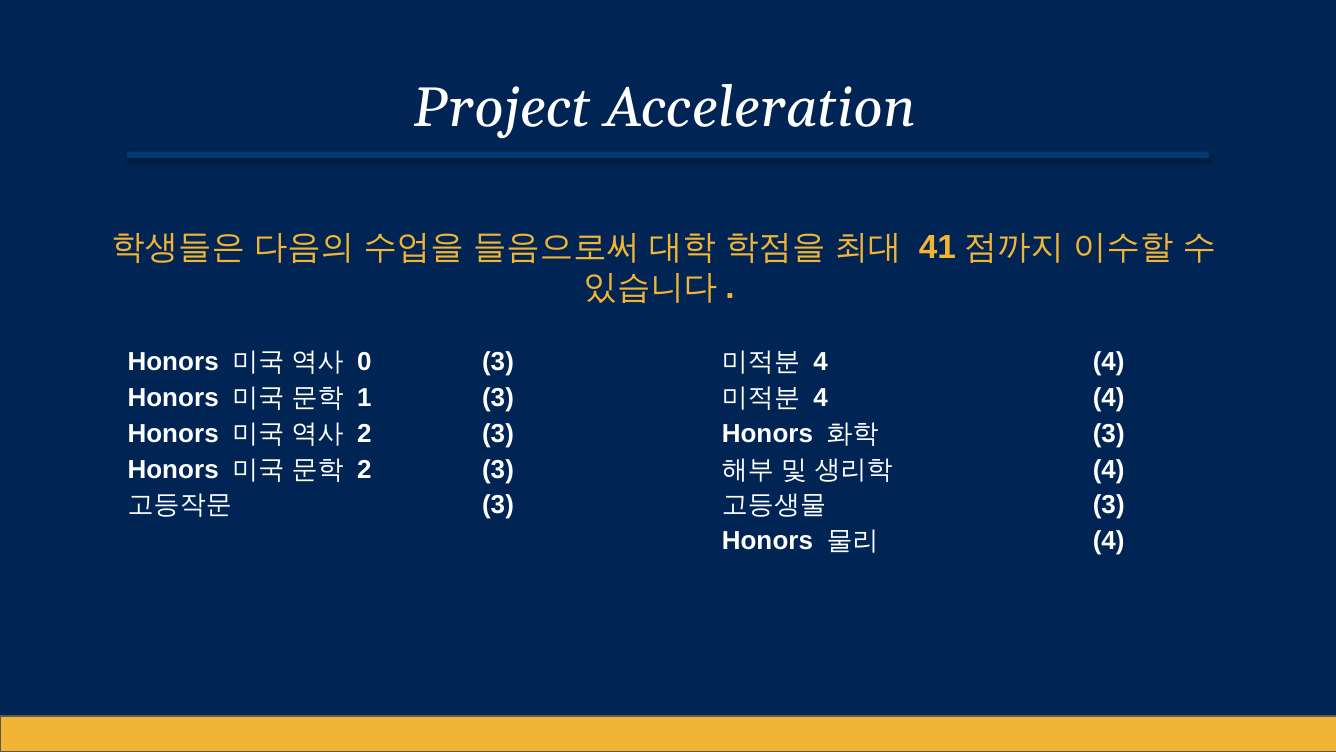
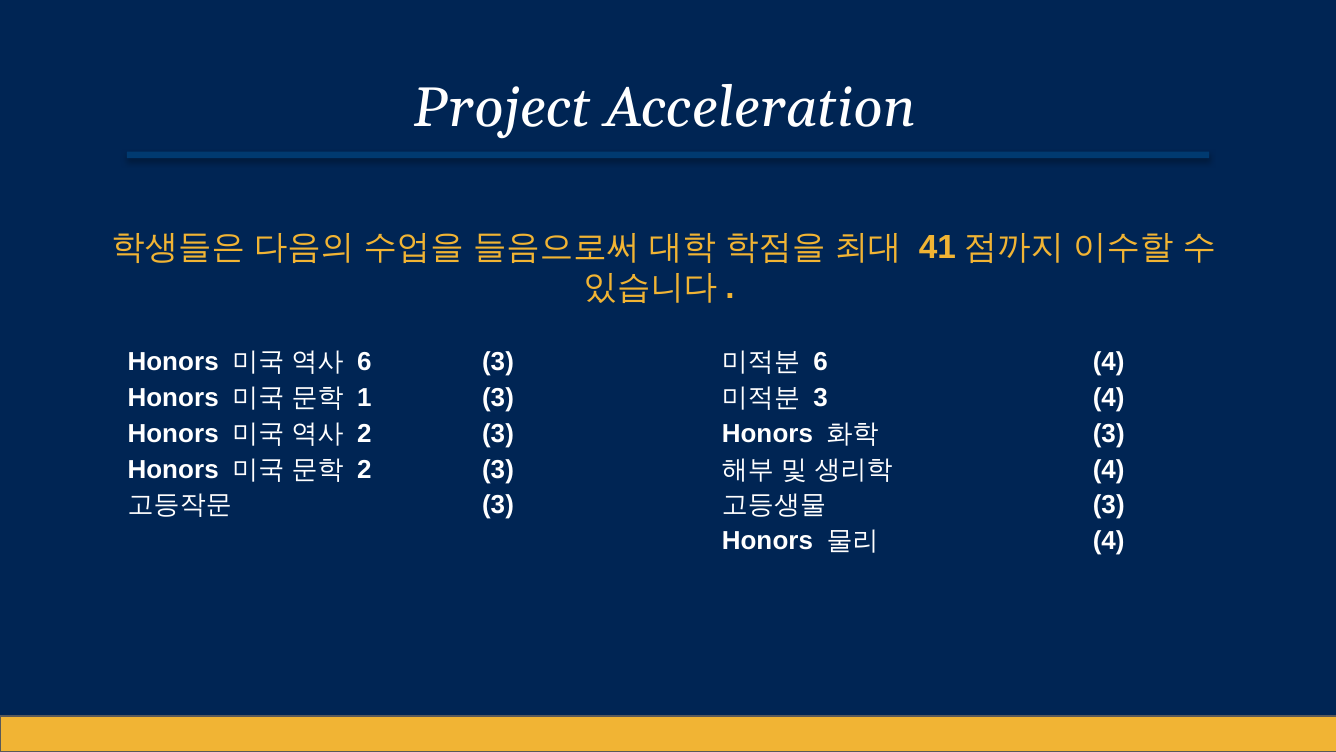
0: 0 -> 6 (364, 362)
4: 4 -> 6 (821, 362)
4: 4 -> 3 (821, 398)
